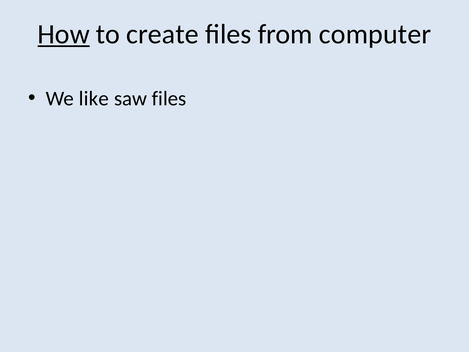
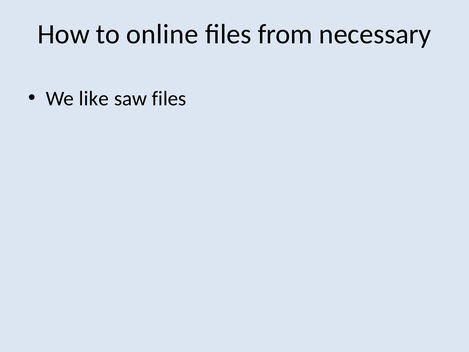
How underline: present -> none (64, 34)
create: create -> online (162, 34)
computer: computer -> necessary (375, 34)
